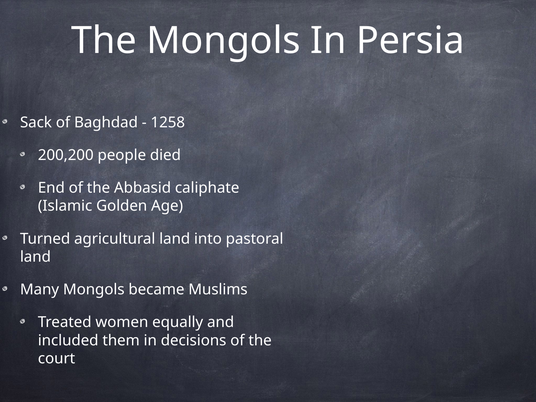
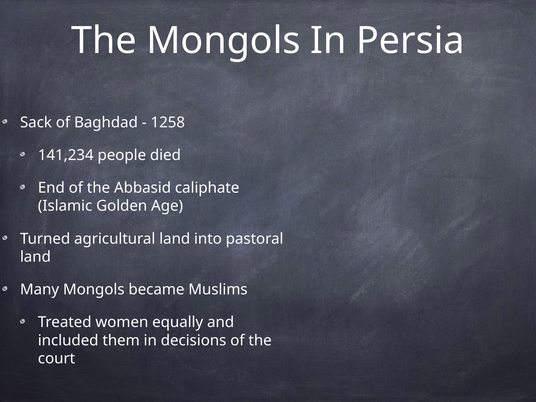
200,200: 200,200 -> 141,234 (66, 155)
